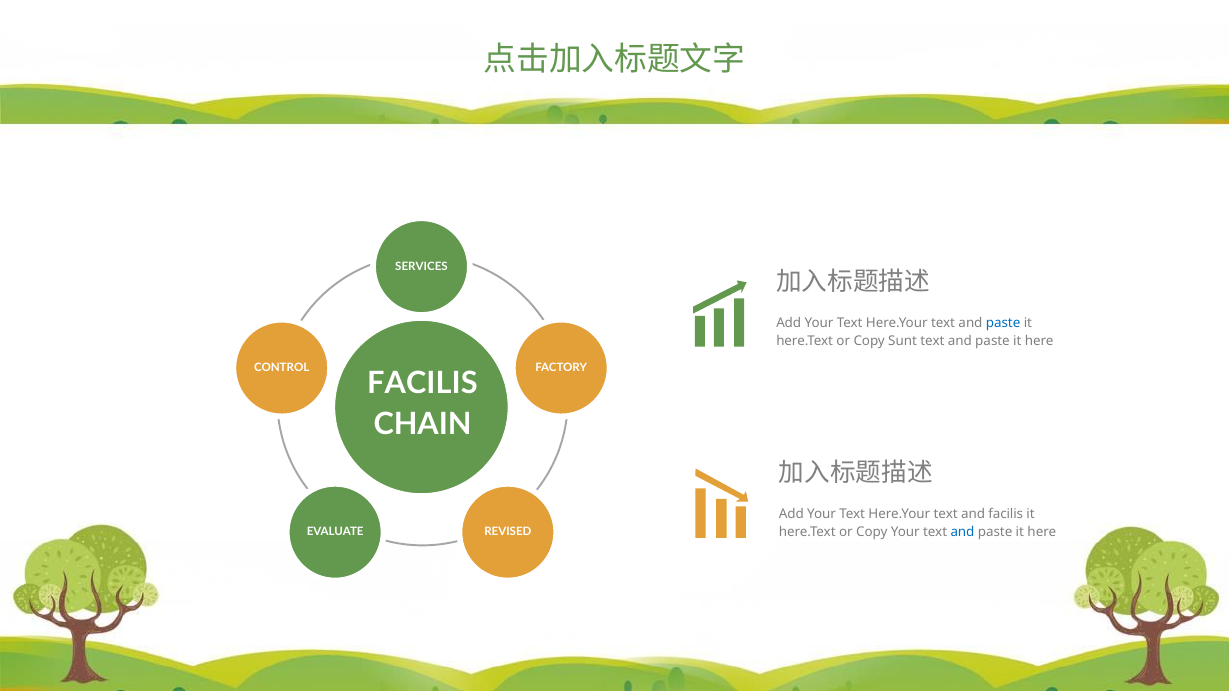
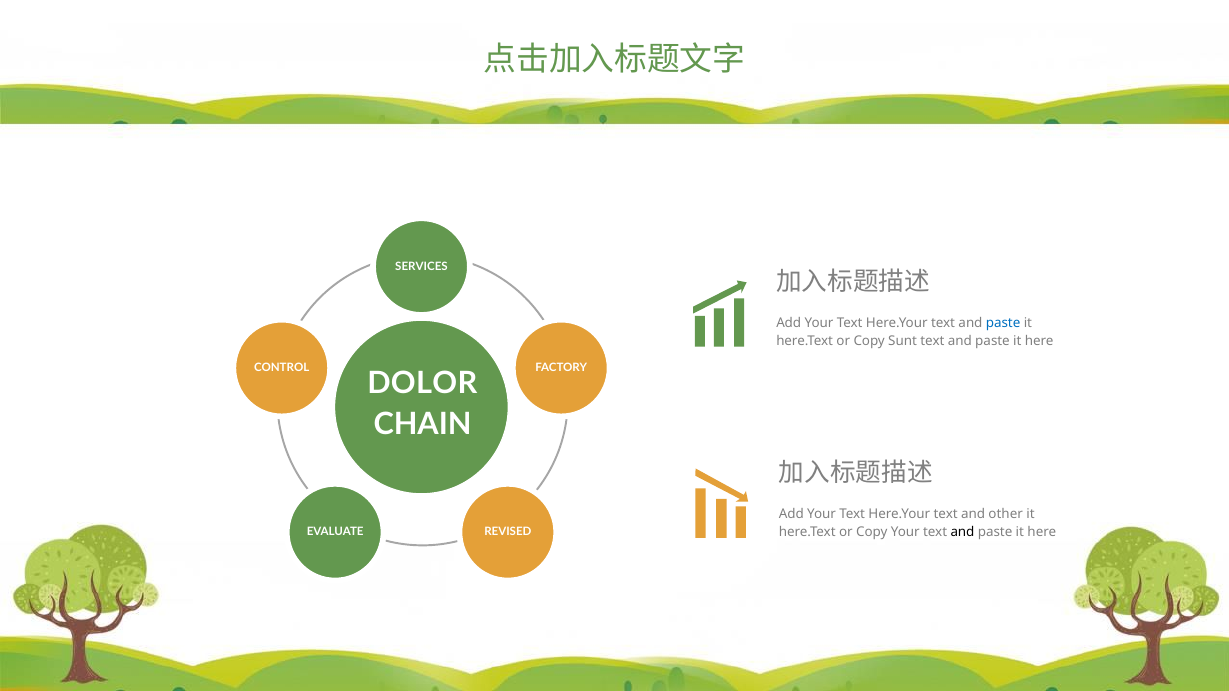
FACILIS: FACILIS -> DOLOR (422, 384)
and facilis: facilis -> other (1006, 514)
and colour: blue -> black (963, 532)
